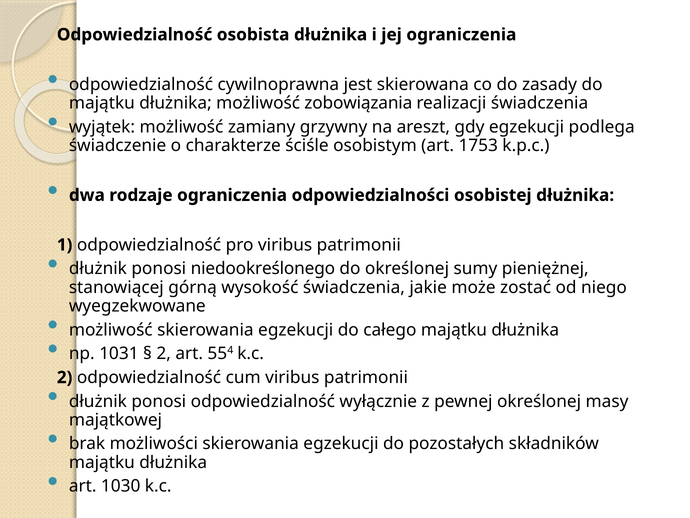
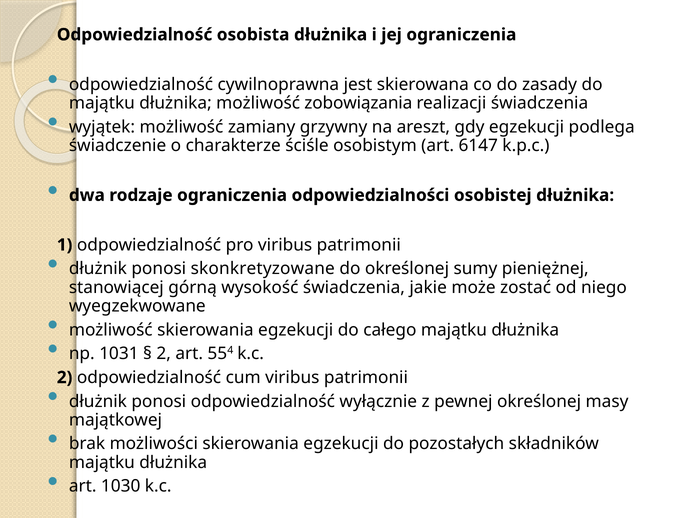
1753: 1753 -> 6147 (478, 145)
niedookreślonego: niedookreślonego -> skonkretyzowane (263, 268)
